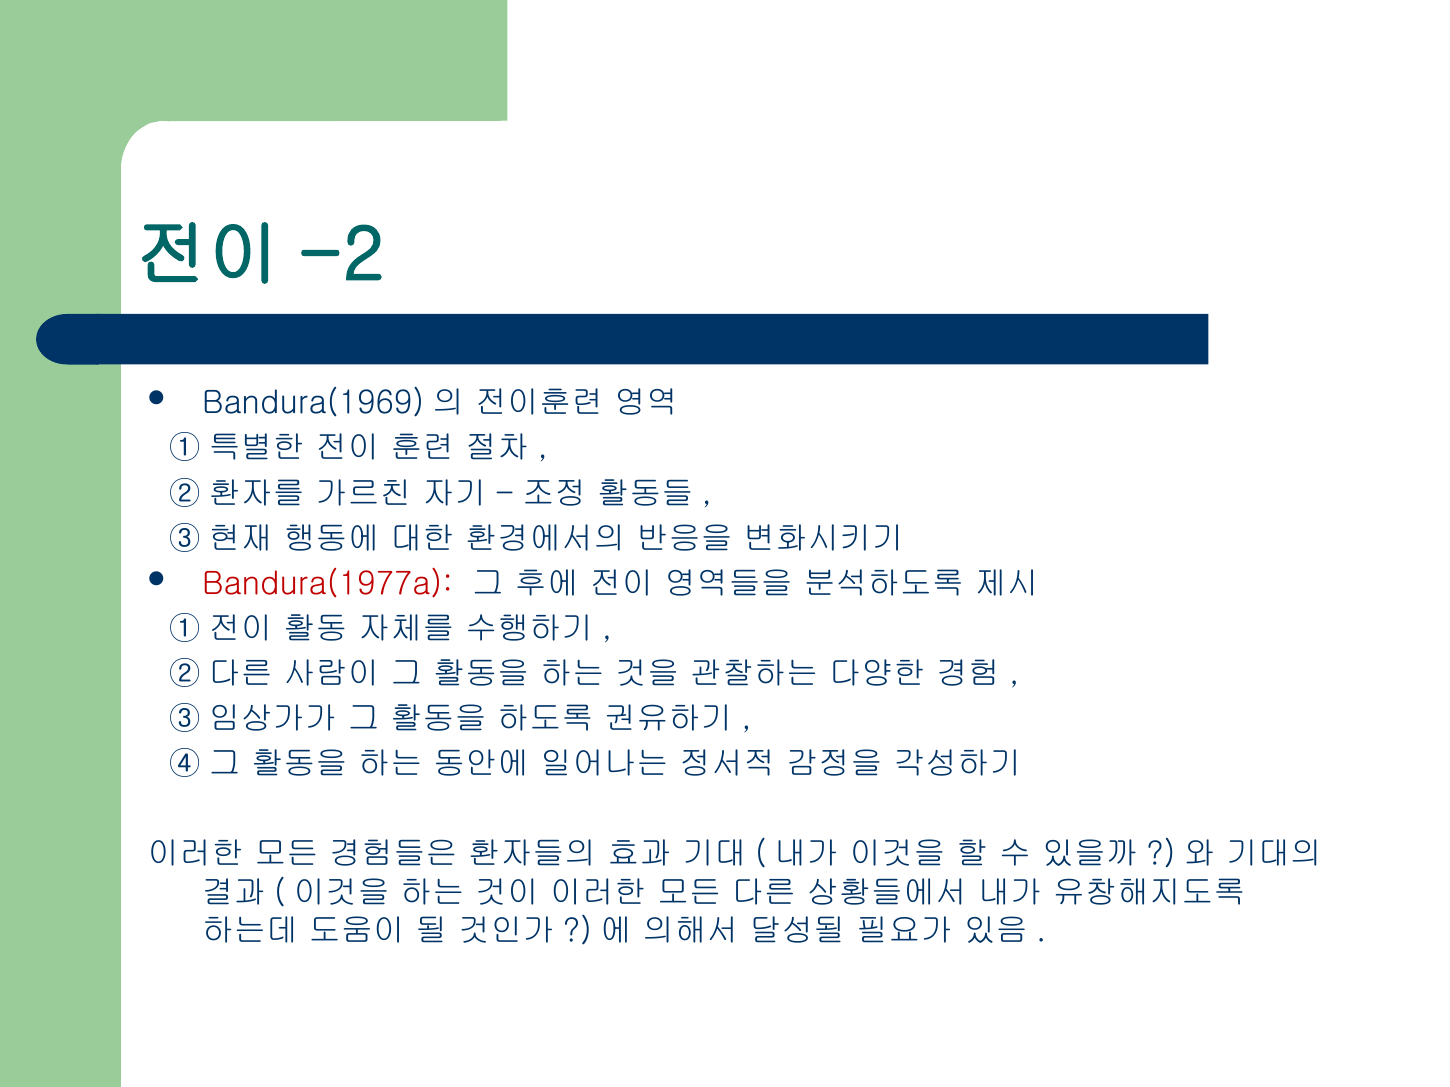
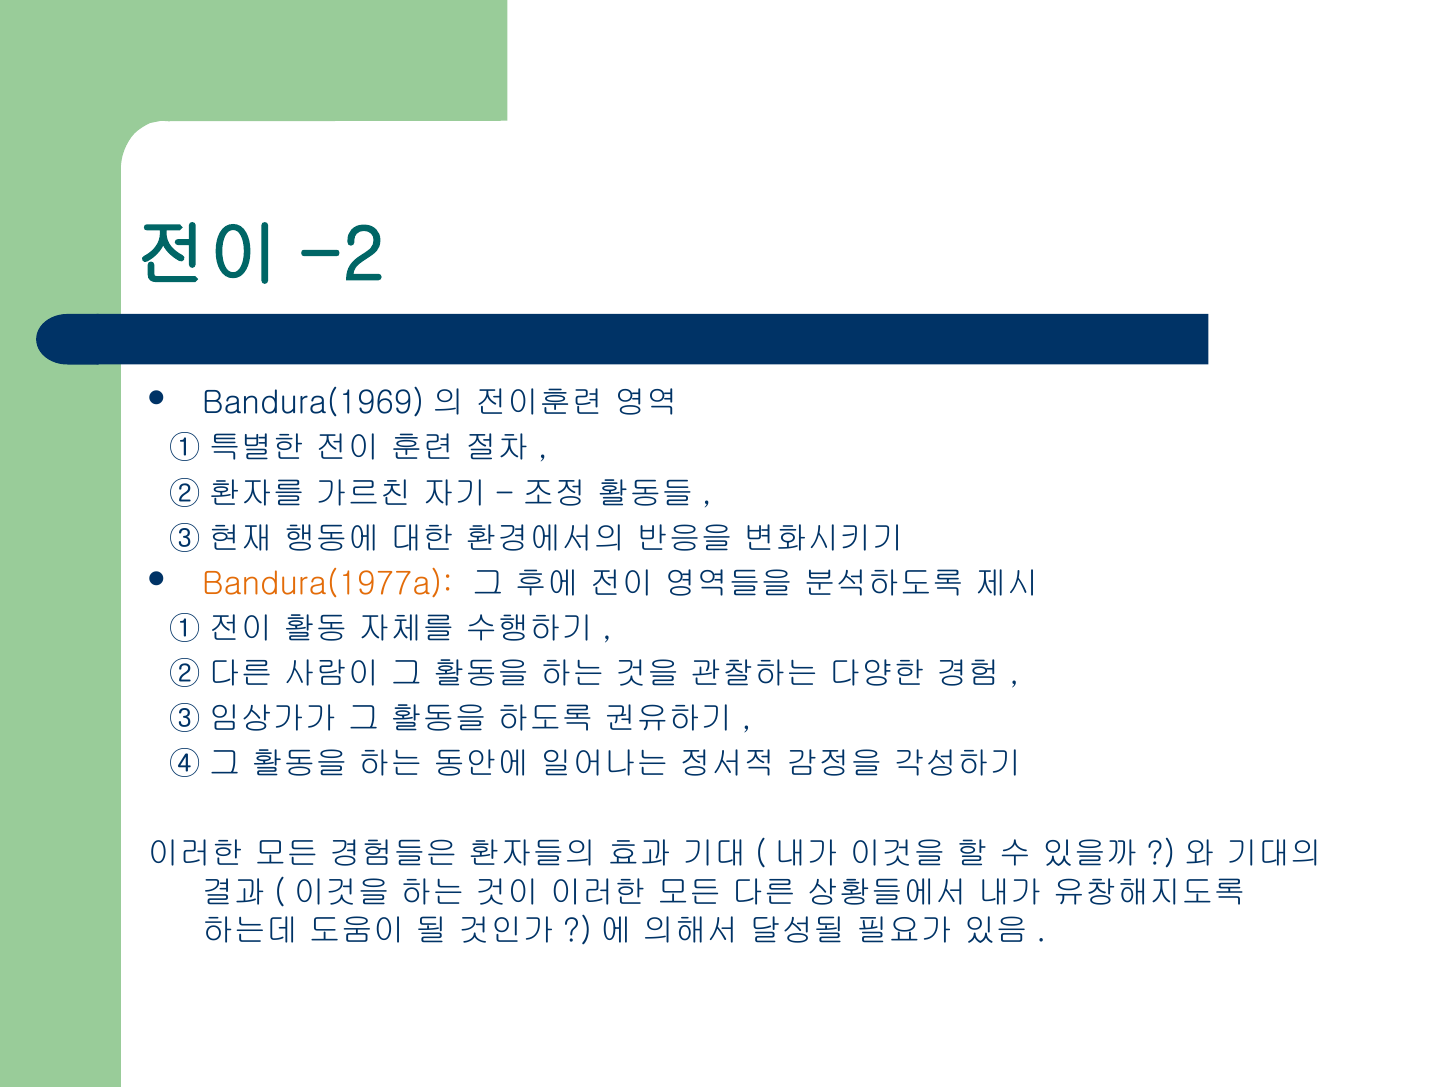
Bandura(1977a colour: red -> orange (328, 584)
